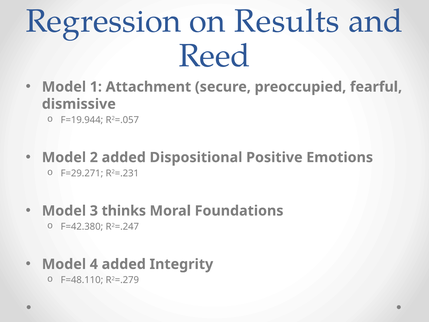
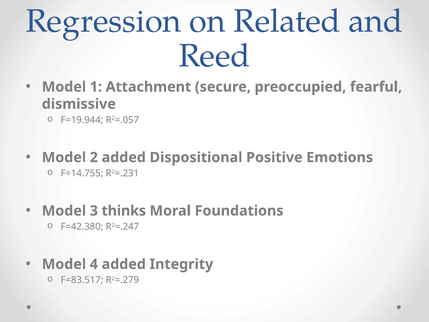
Results: Results -> Related (287, 21)
F=29.271: F=29.271 -> F=14.755 (82, 173)
F=48.110: F=48.110 -> F=83.517 (82, 280)
